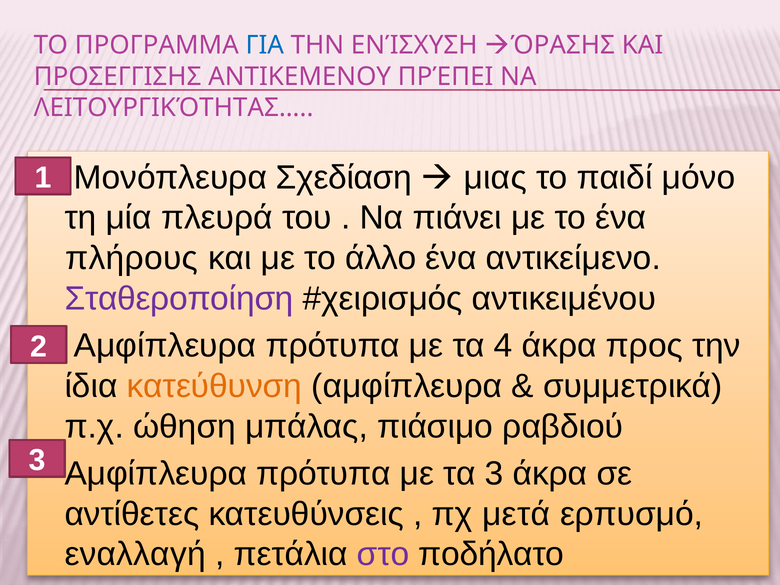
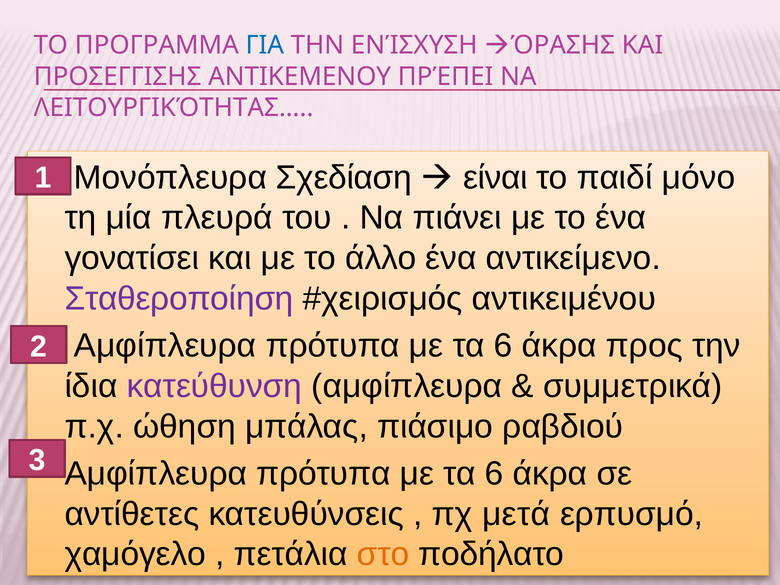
μιας: μιας -> είναι (495, 178)
πλήρους: πλήρους -> γονατίσει (132, 258)
4: 4 -> 6 (503, 346)
κατεύθυνση colour: orange -> purple (214, 386)
3: 3 -> 6 (494, 474)
εναλλαγή: εναλλαγή -> χαμόγελο (135, 554)
στο colour: purple -> orange (383, 554)
